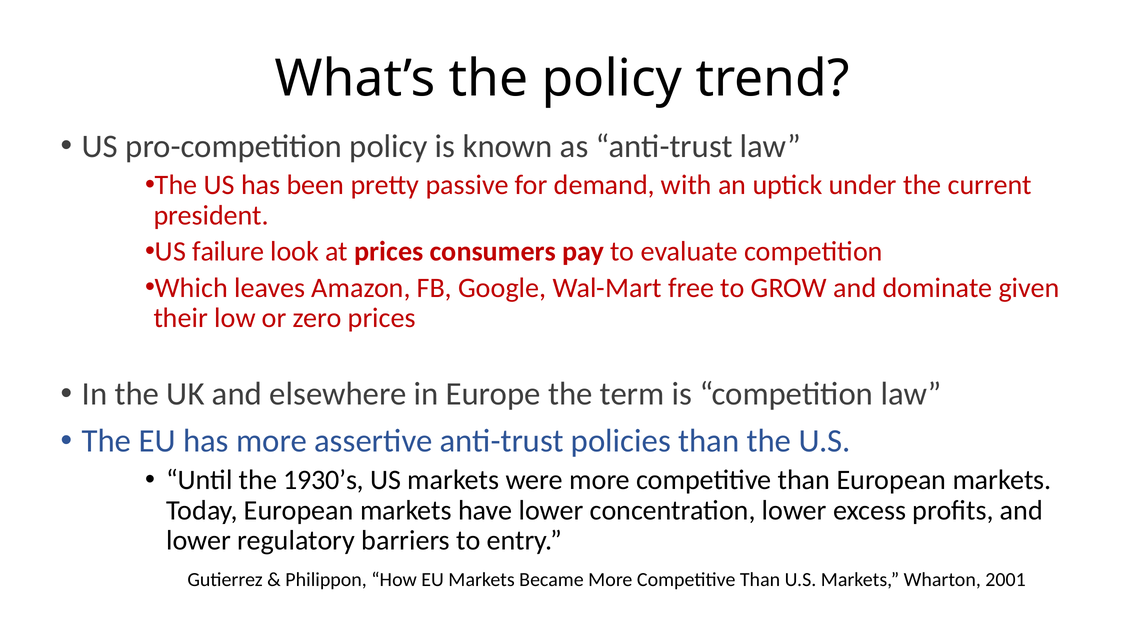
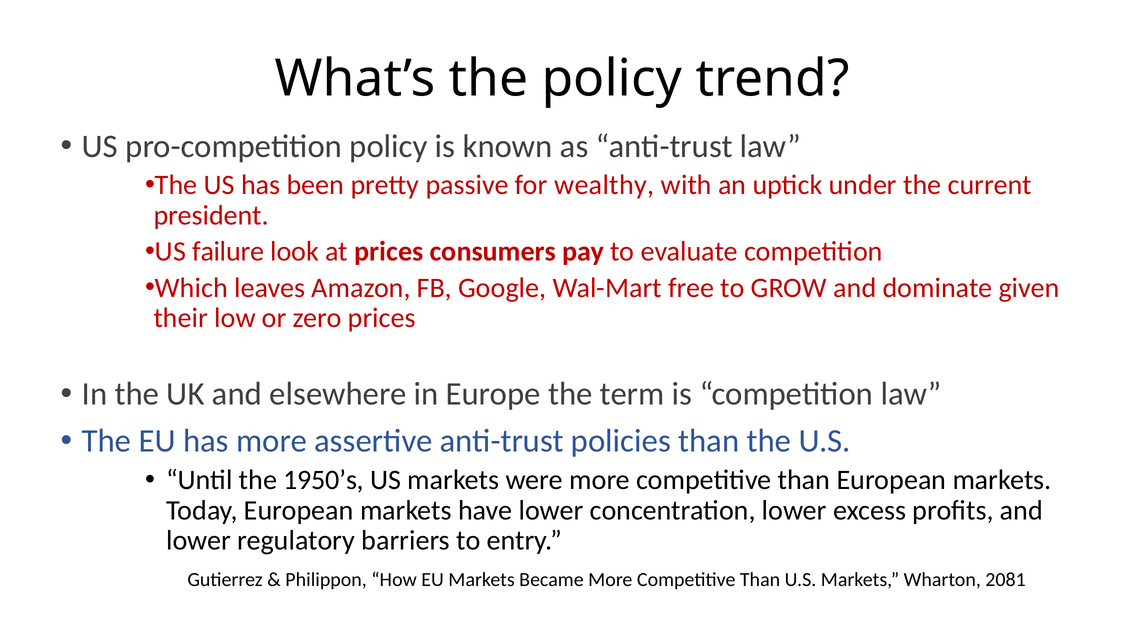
demand: demand -> wealthy (604, 185)
1930’s: 1930’s -> 1950’s (324, 480)
2001: 2001 -> 2081 (1006, 579)
